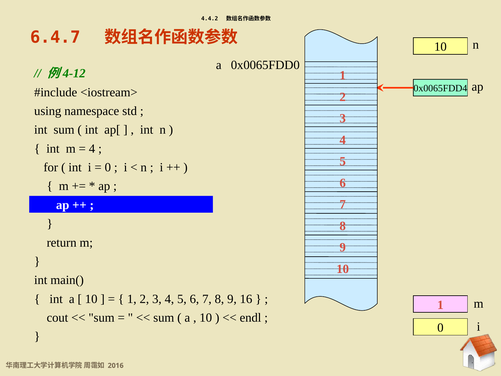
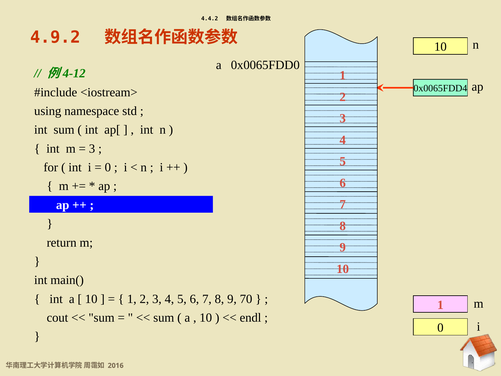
6.4.7: 6.4.7 -> 4.9.2 (55, 37)
4: 4 -> 3 (92, 148)
16: 16 -> 70 (246, 299)
